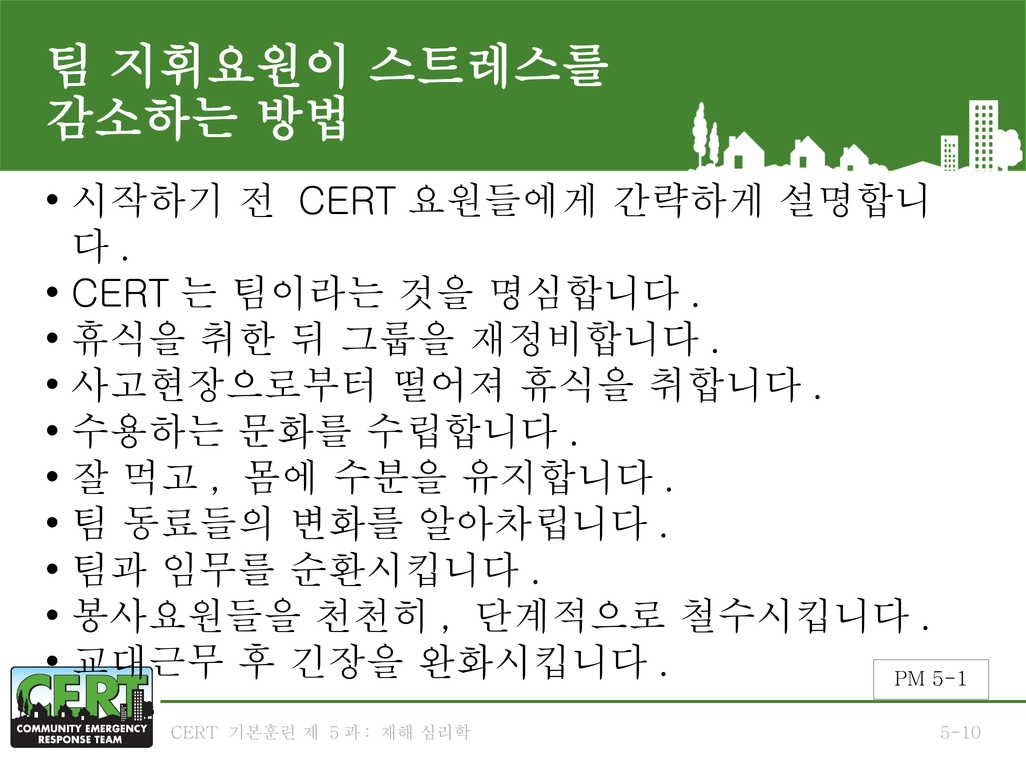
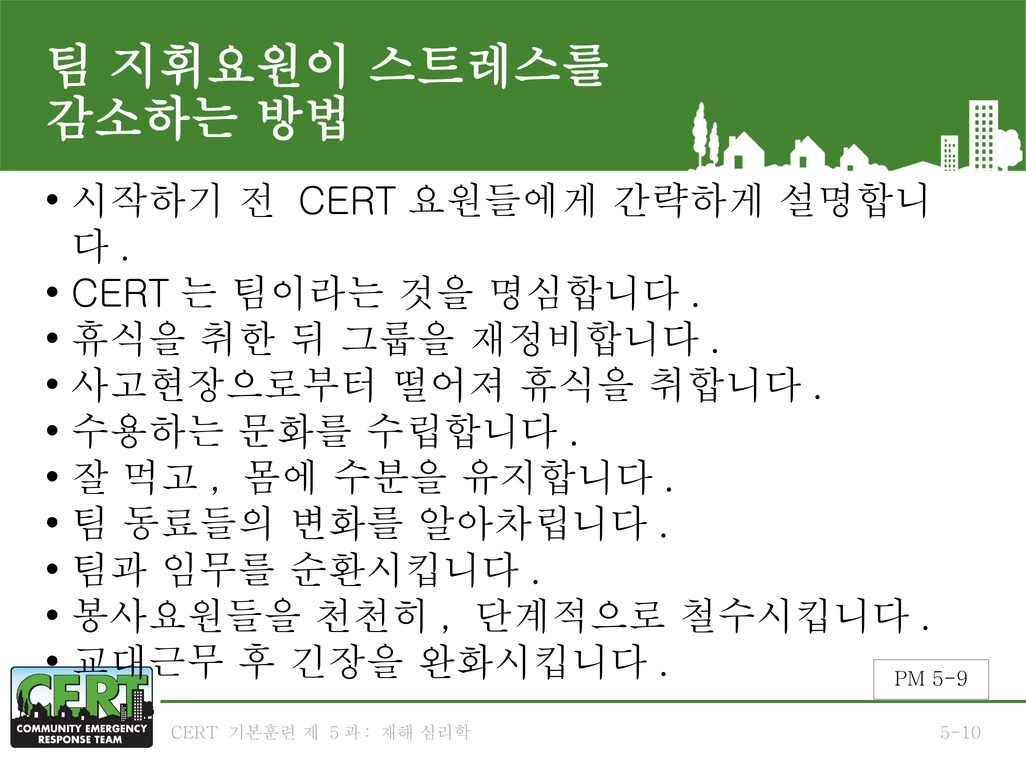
5-1: 5-1 -> 5-9 (950, 680)
